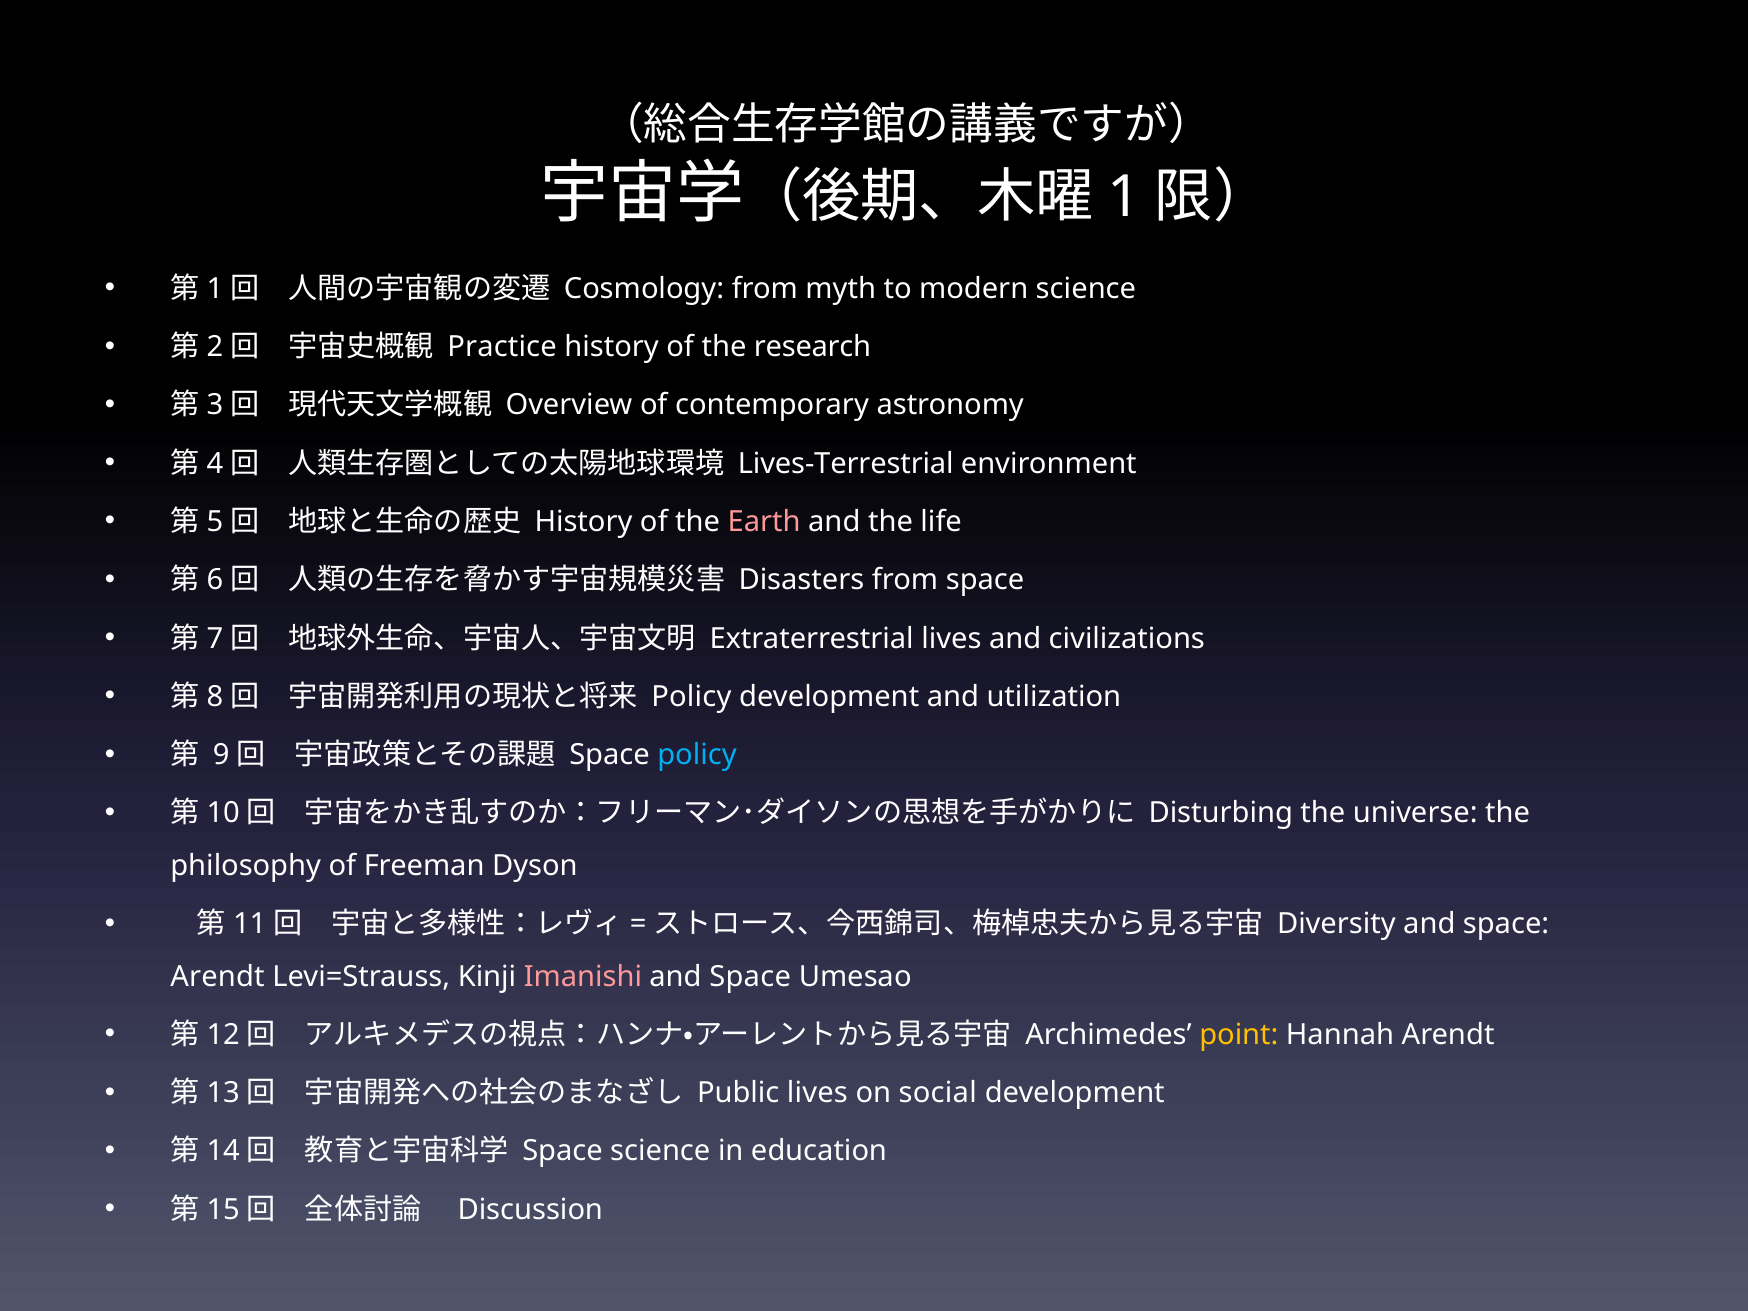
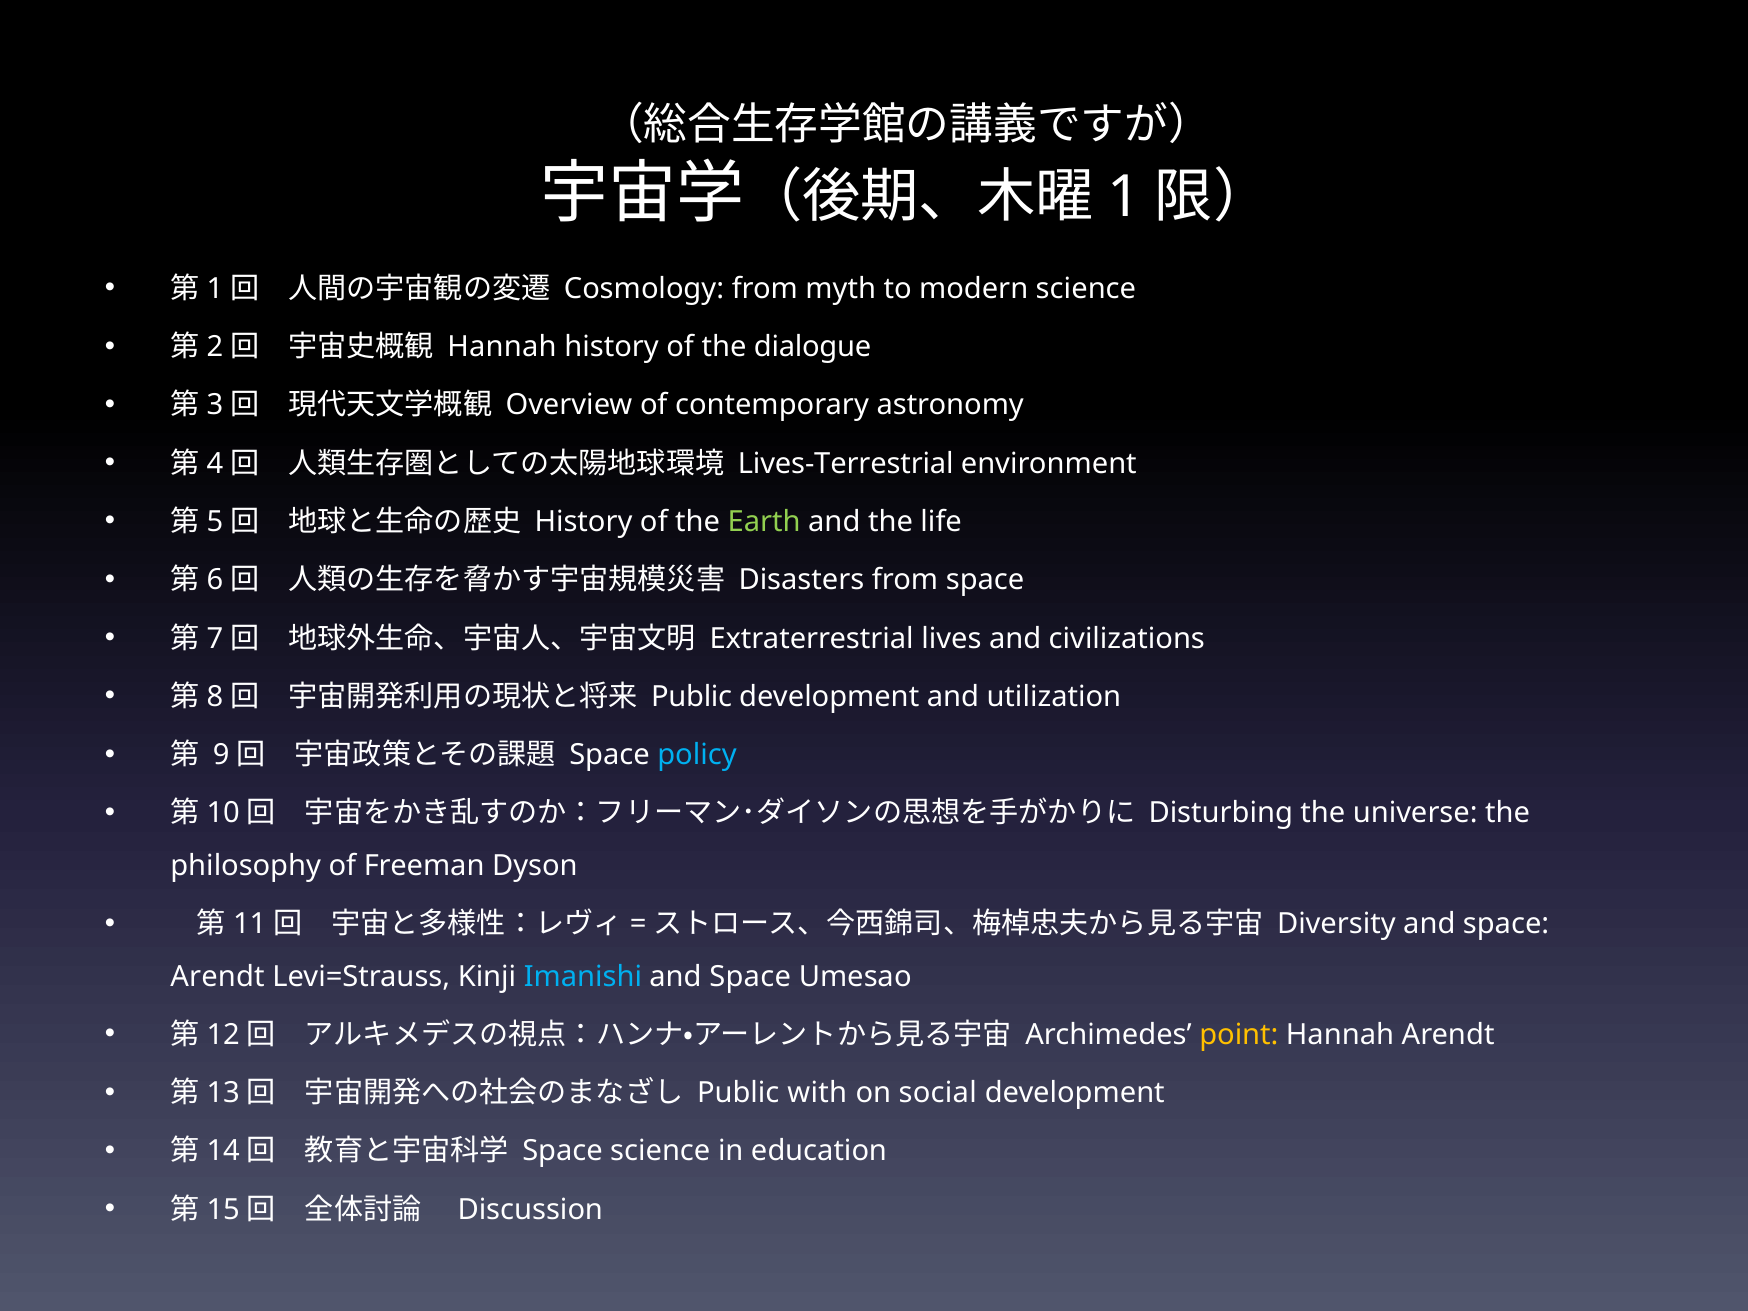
Practice: Practice -> Hannah (502, 347)
research: research -> dialogue (813, 347)
Earth colour: pink -> light green (764, 522)
Policy: Policy -> Public (692, 697)
Imanishi colour: pink -> light blue (583, 976)
Public lives: lives -> with (817, 1093)
